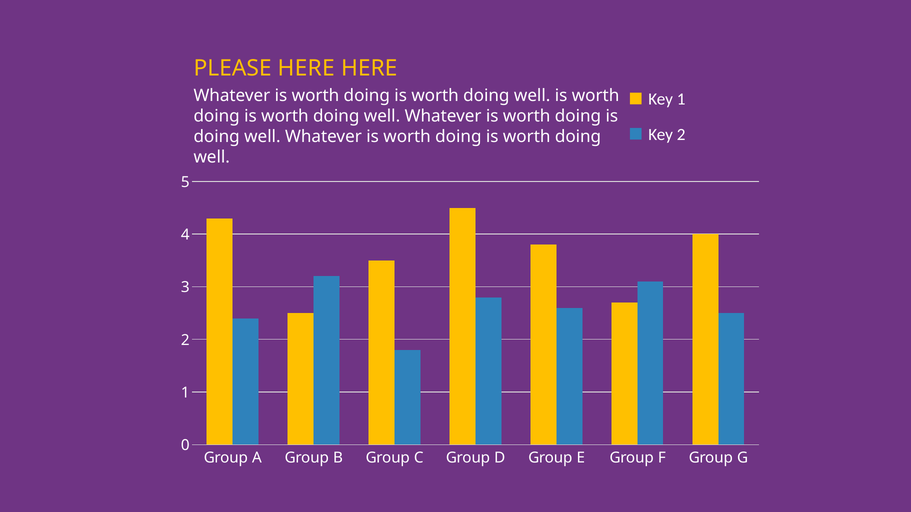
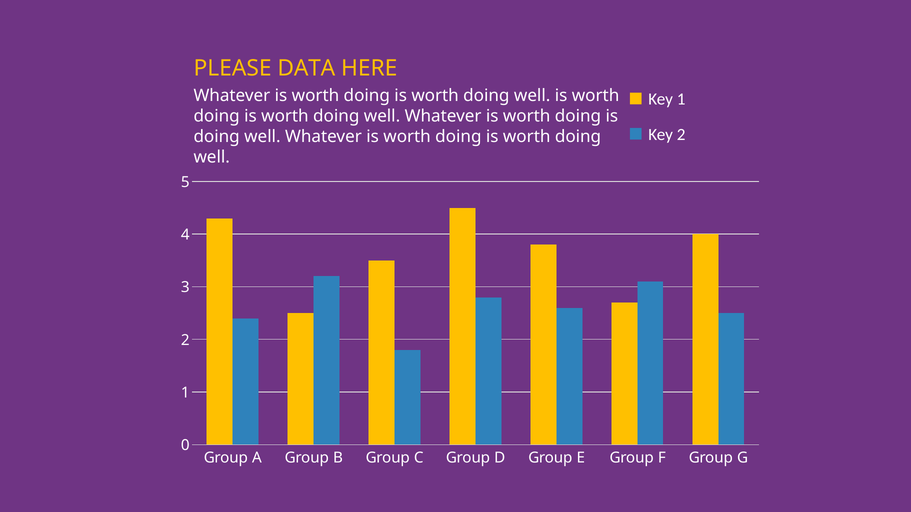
PLEASE HERE: HERE -> DATA (306, 68)
